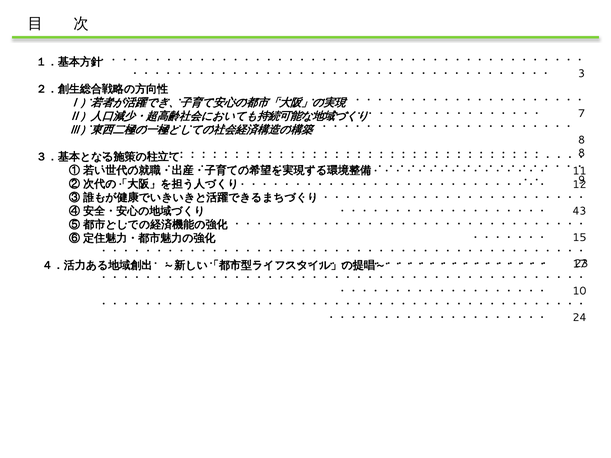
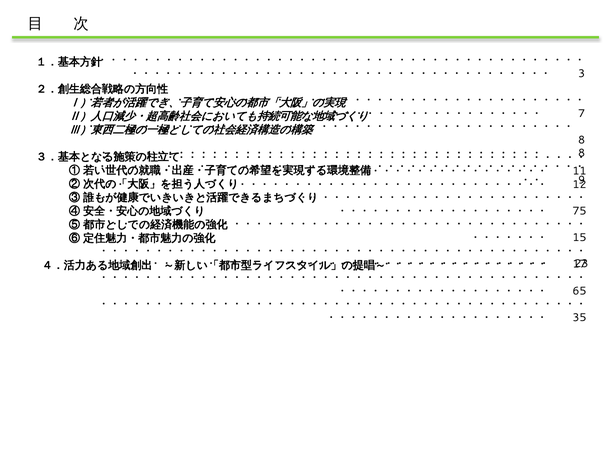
43: 43 -> 75 (579, 211)
10: 10 -> 65 (579, 291)
24: 24 -> 35 (579, 318)
